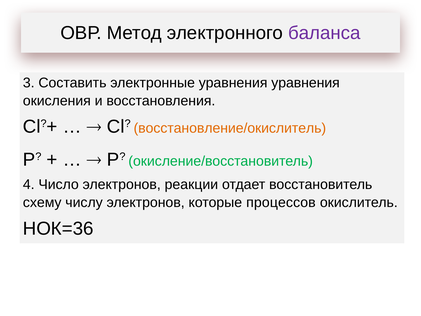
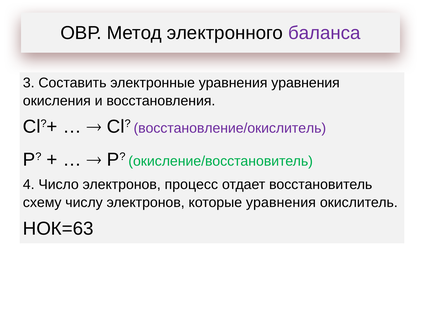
восстановление/окислитель colour: orange -> purple (230, 128)
реакции: реакции -> процесс (191, 185)
которые процессов: процессов -> уравнения (281, 203)
НОК=36: НОК=36 -> НОК=63 (58, 228)
